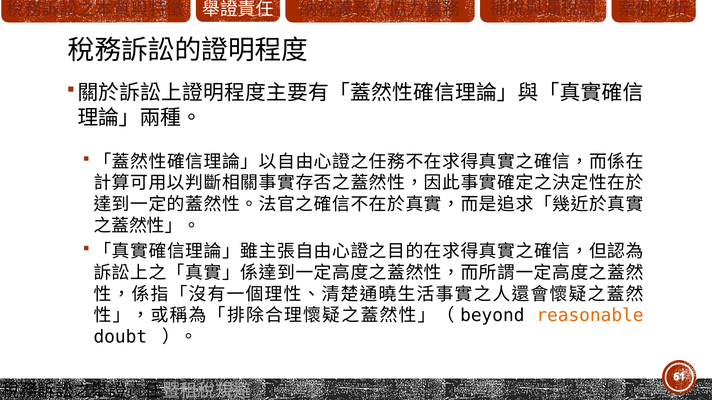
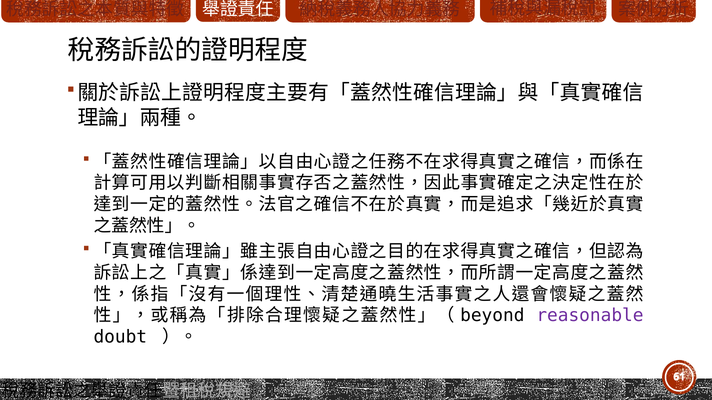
reasonable colour: orange -> purple (590, 316)
